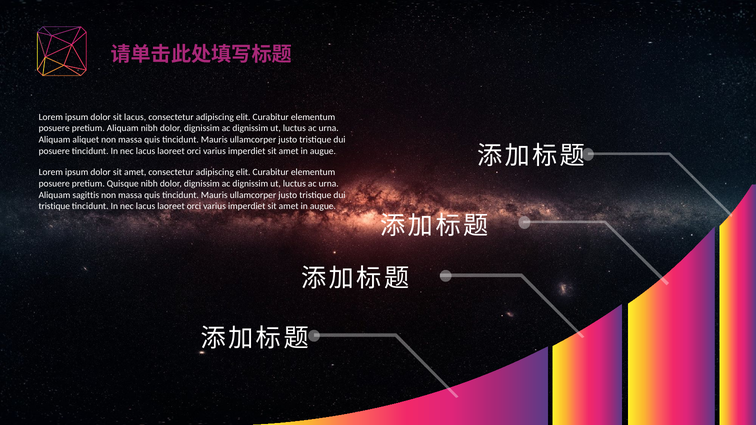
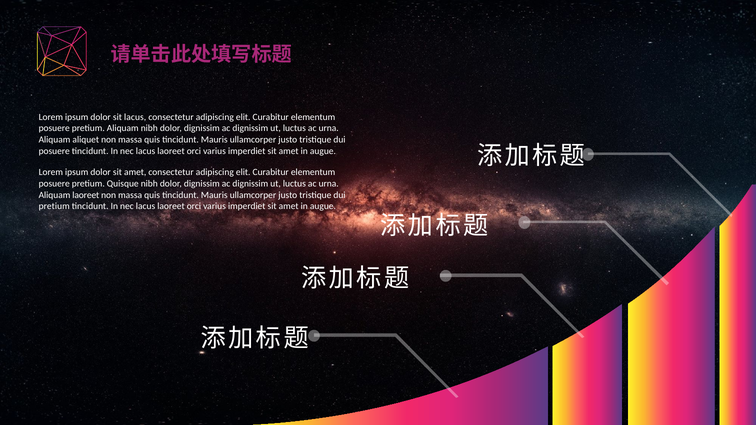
Aliquam sagittis: sagittis -> laoreet (86, 195)
tristique: tristique -> pretium (54, 206)
